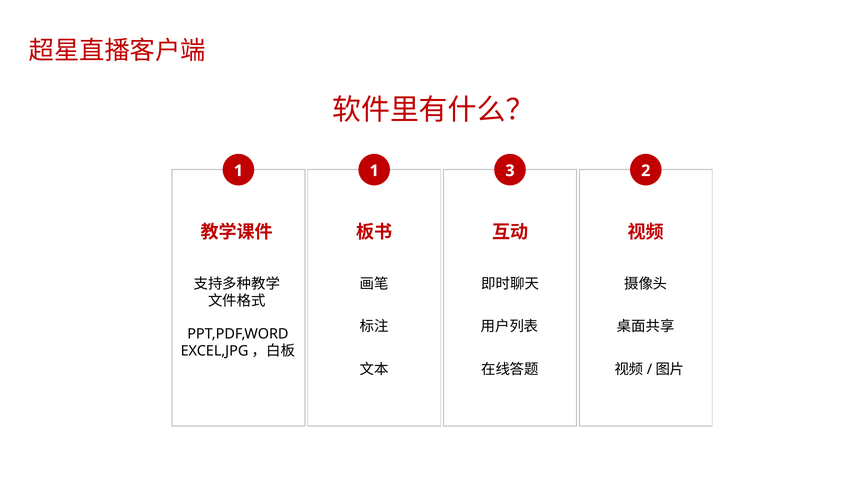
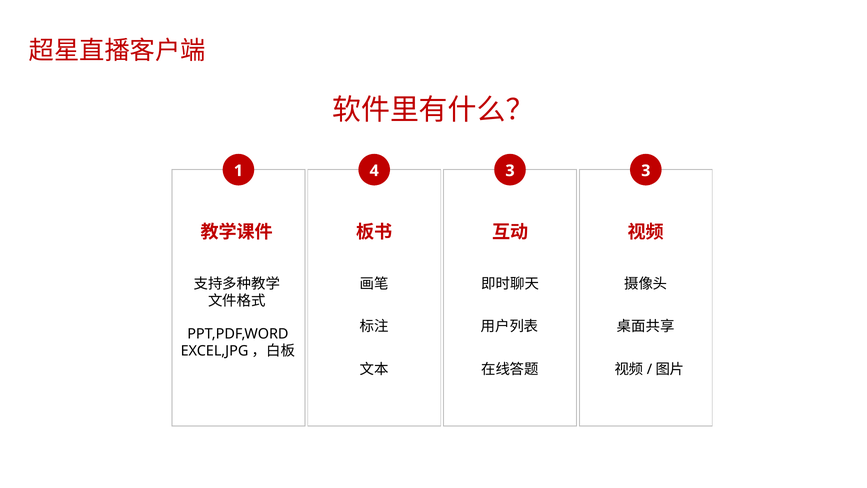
1 1: 1 -> 4 (374, 171)
3 2: 2 -> 3 (646, 171)
